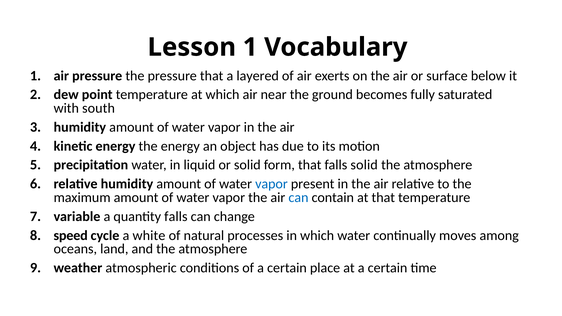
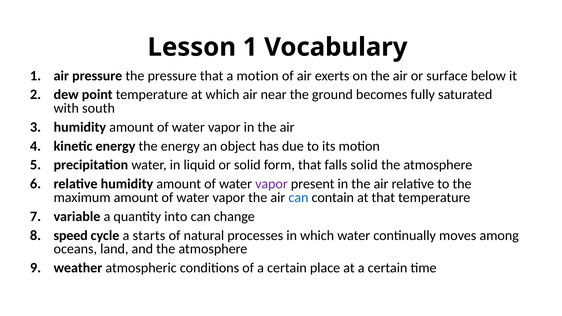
a layered: layered -> motion (258, 76)
vapor colour: blue -> purple (271, 184)
quantity falls: falls -> into (176, 217)
white: white -> starts (149, 235)
